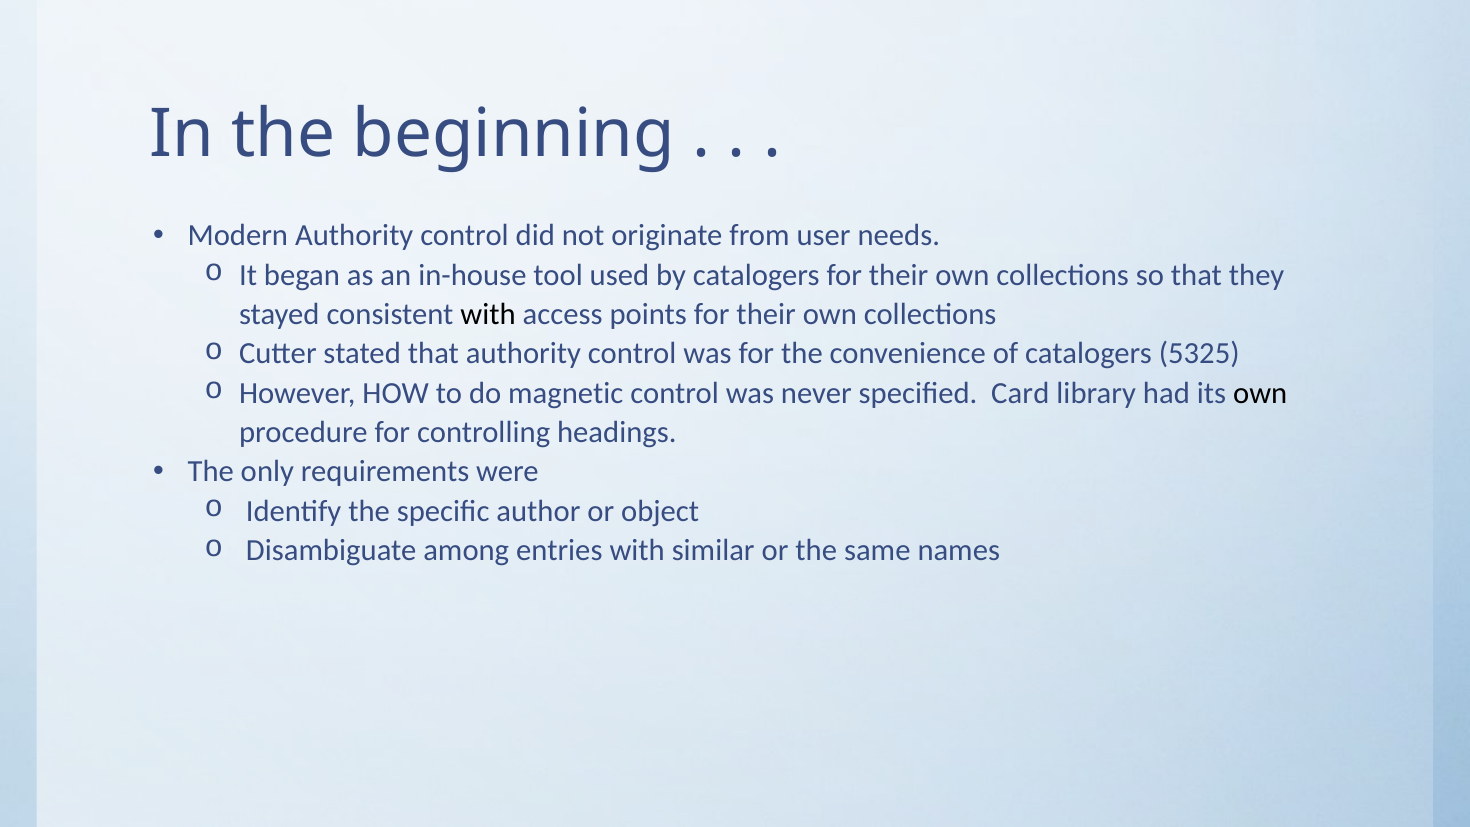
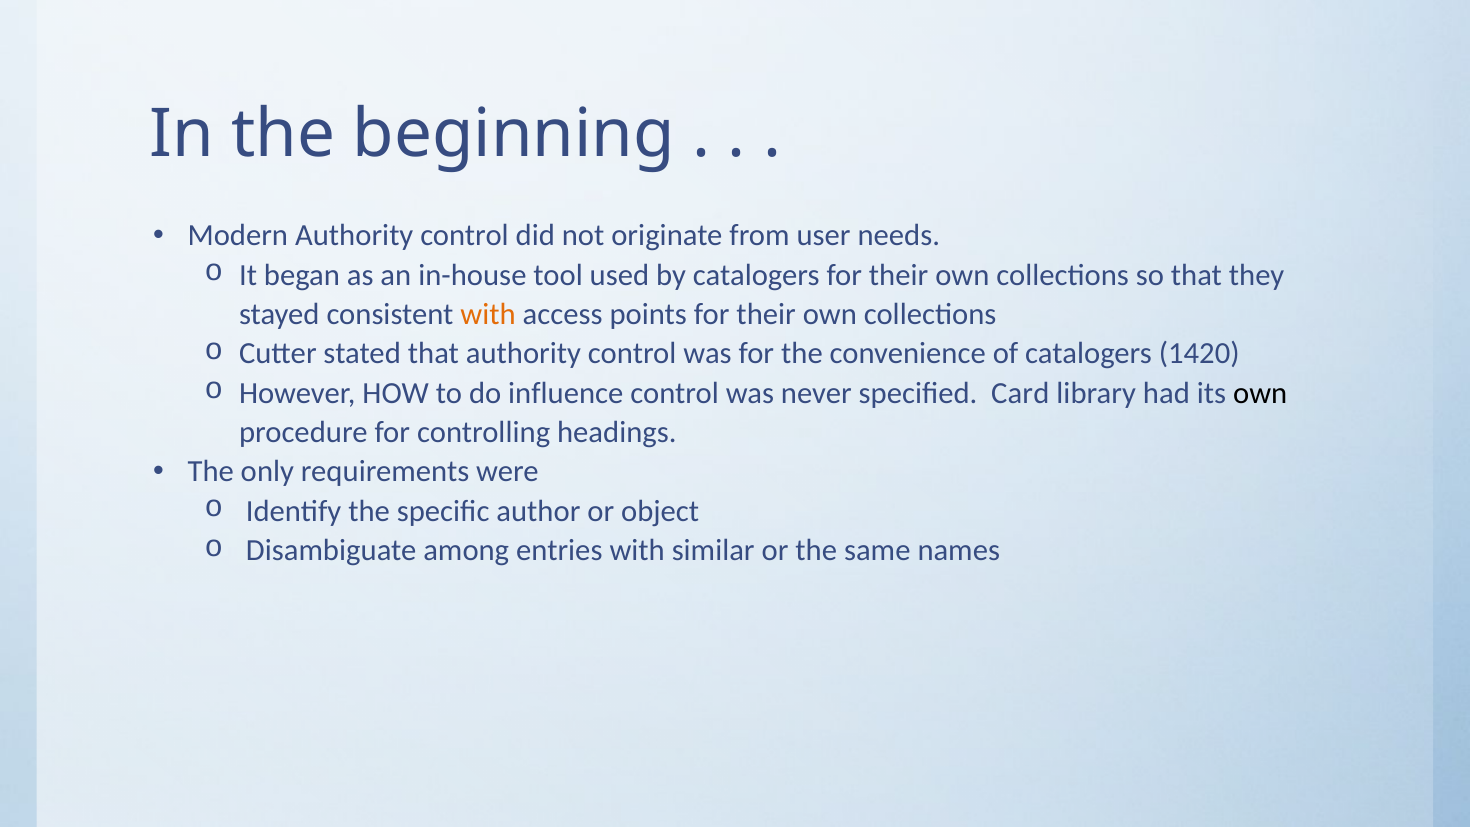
with colour: black -> orange (488, 314)
5325: 5325 -> 1420 (1199, 354)
magnetic: magnetic -> influence (566, 393)
